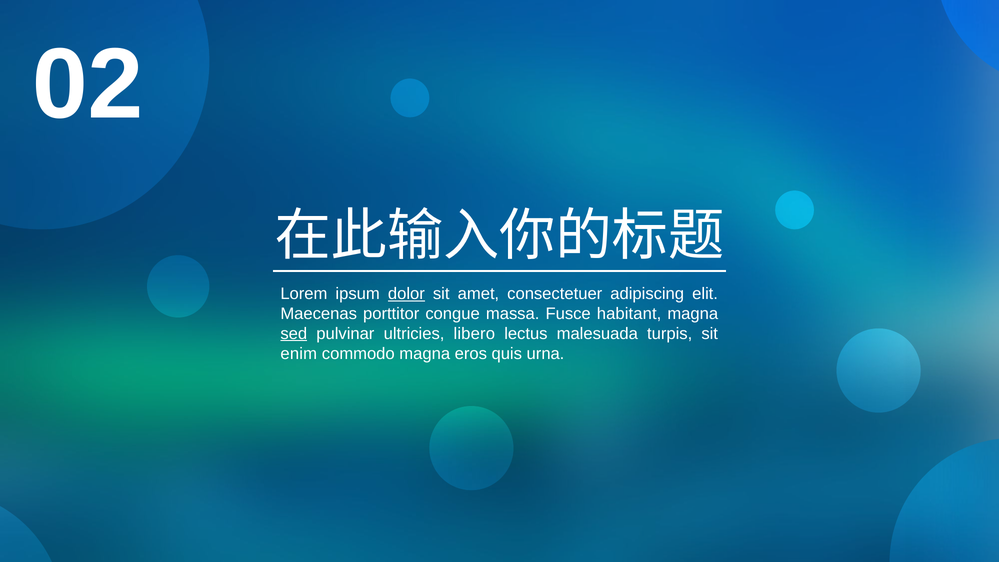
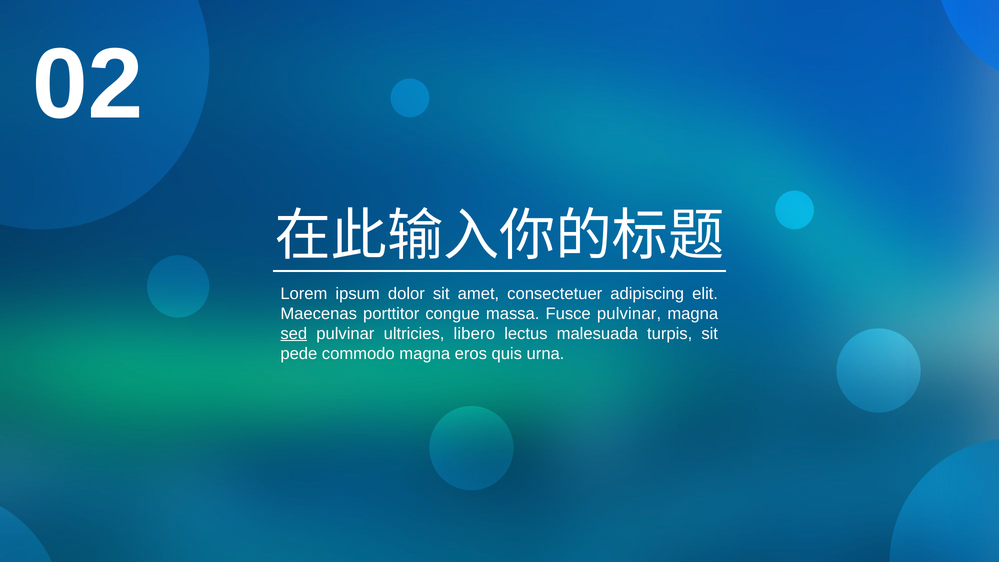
dolor underline: present -> none (406, 294)
Fusce habitant: habitant -> pulvinar (629, 314)
enim: enim -> pede (299, 353)
